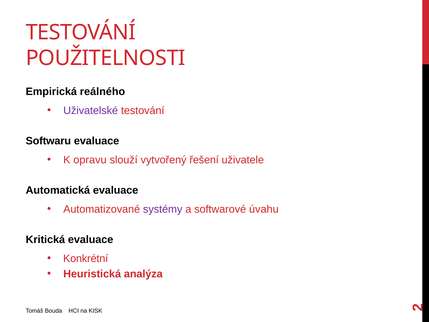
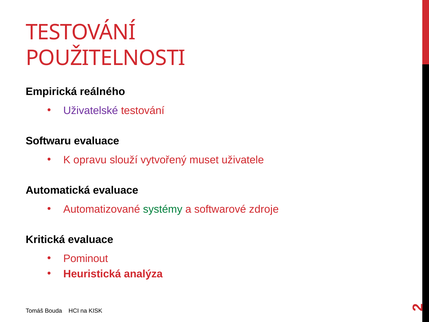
řešení: řešení -> muset (204, 160)
systémy colour: purple -> green (163, 209)
úvahu: úvahu -> zdroje (264, 209)
Konkrétní: Konkrétní -> Pominout (86, 258)
